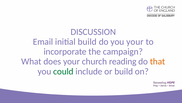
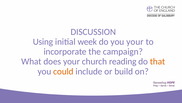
Email: Email -> Using (43, 41)
initial build: build -> week (87, 41)
could colour: green -> orange (63, 71)
